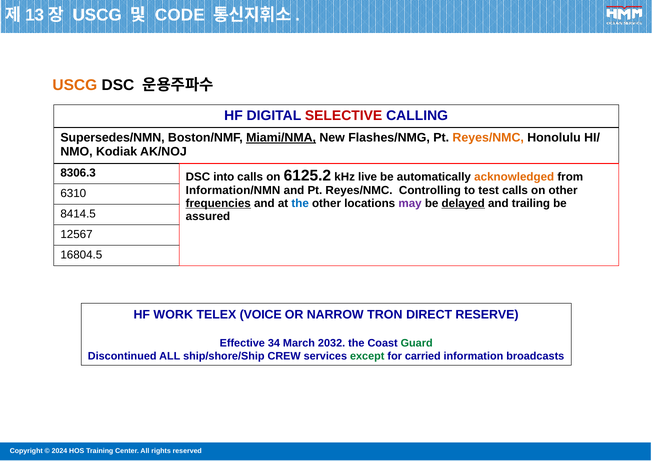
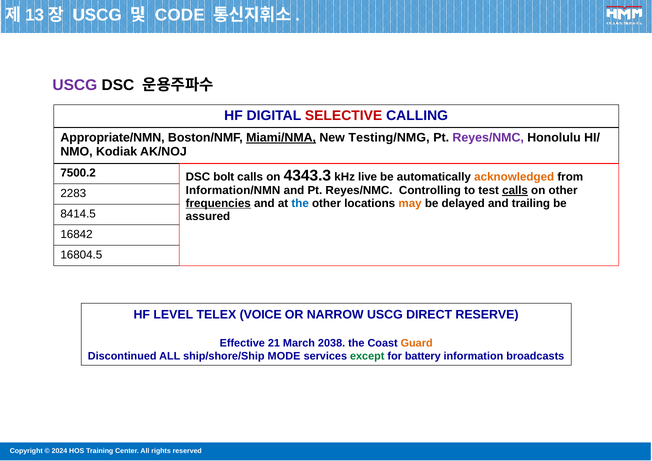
USCG colour: orange -> purple (75, 85)
Supersedes/NMN: Supersedes/NMN -> Appropriate/NMN (113, 138)
Flashes/NMG: Flashes/NMG -> Testing/NMG (389, 138)
Reyes/NMC colour: orange -> purple (488, 138)
8306.3: 8306.3 -> 7500.2 (78, 173)
into: into -> bolt (224, 177)
6125.2: 6125.2 -> 4343.3 (307, 175)
calls underline: none -> present (515, 190)
6310: 6310 -> 2283 (73, 194)
may colour: purple -> orange (410, 203)
delayed underline: present -> none (463, 203)
12567: 12567 -> 16842 (77, 235)
WORK: WORK -> LEVEL (173, 315)
NARROW TRON: TRON -> USCG (385, 315)
34: 34 -> 21 (274, 343)
2032: 2032 -> 2038 (332, 343)
Guard colour: green -> orange (417, 343)
CREW: CREW -> MODE (284, 356)
carried: carried -> battery (423, 356)
